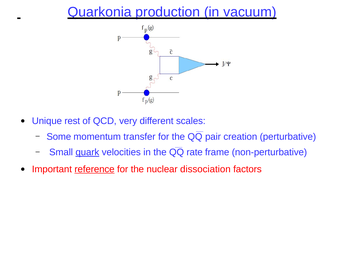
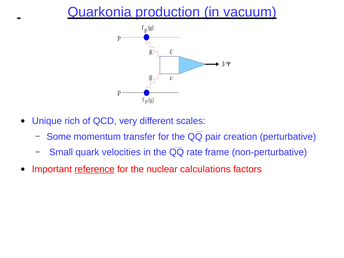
rest: rest -> rich (72, 121)
quark underline: present -> none (87, 152)
dissociation: dissociation -> calculations (205, 169)
